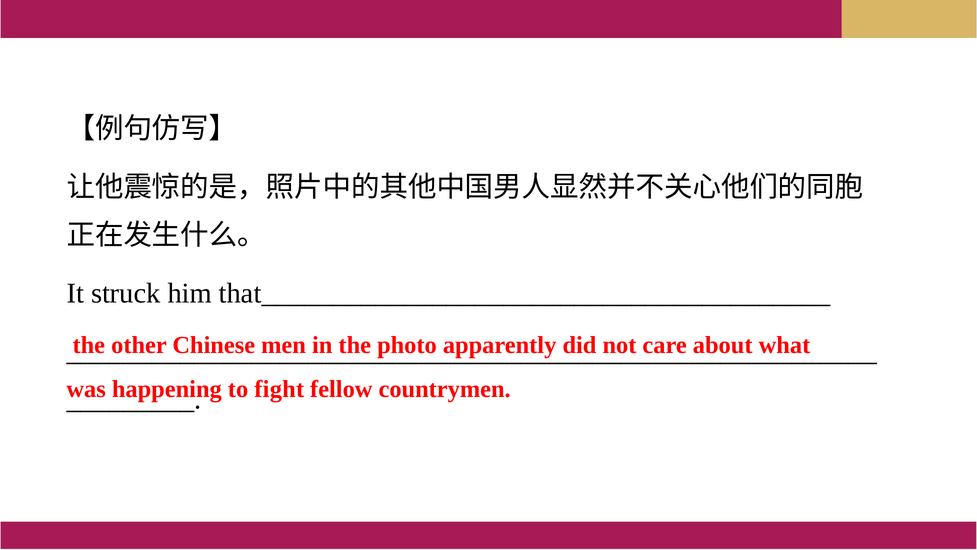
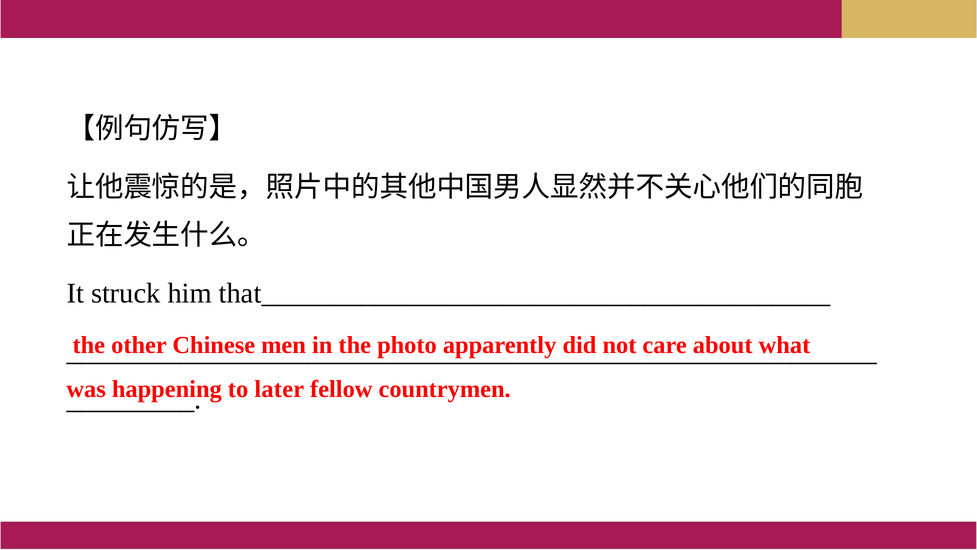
fight: fight -> later (279, 389)
